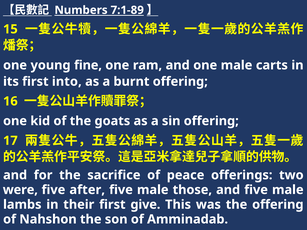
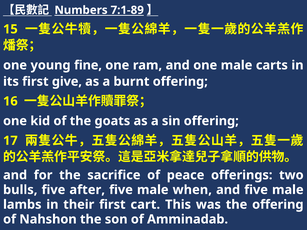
into: into -> give (67, 82)
were: were -> bulls (20, 190)
those: those -> when (192, 190)
give: give -> cart (145, 205)
